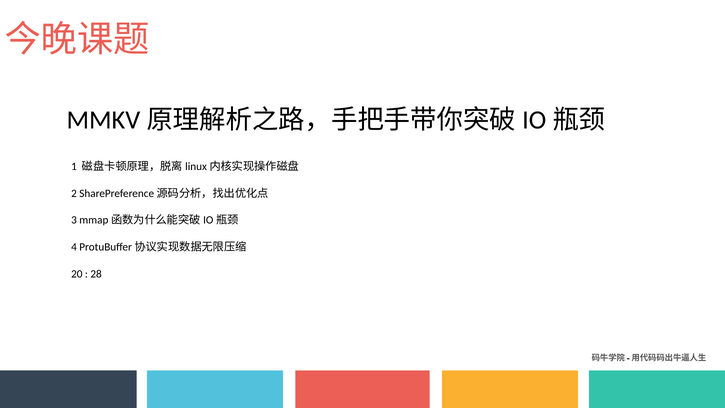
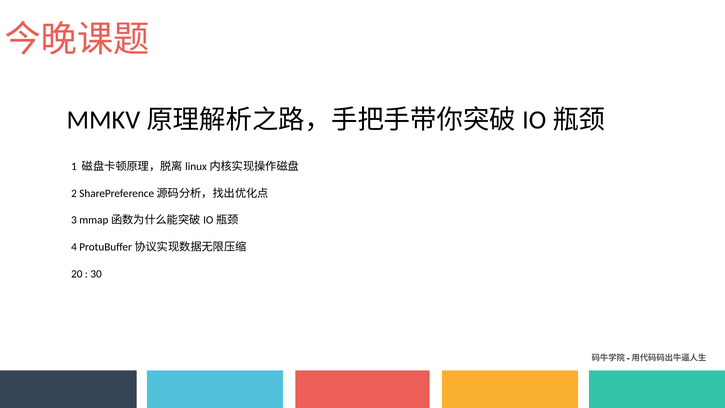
28: 28 -> 30 (96, 274)
